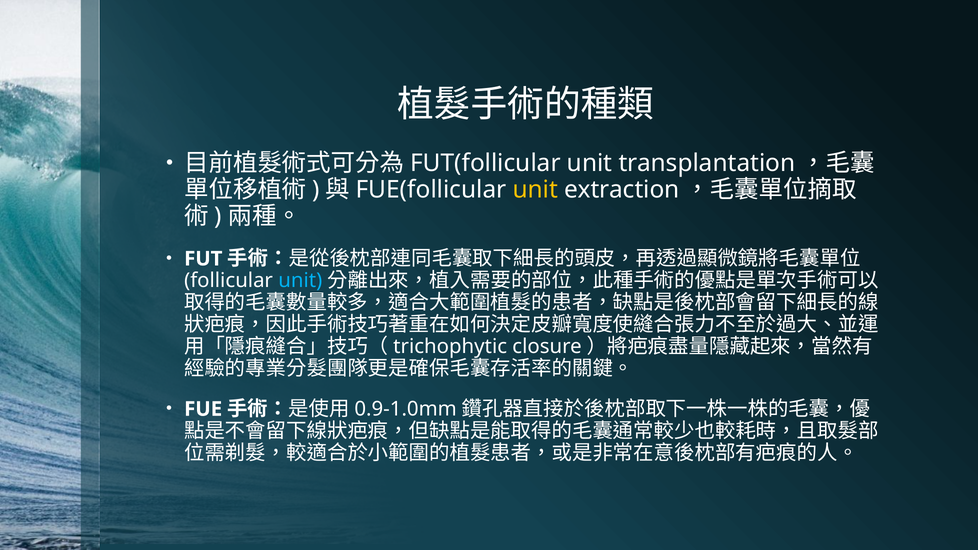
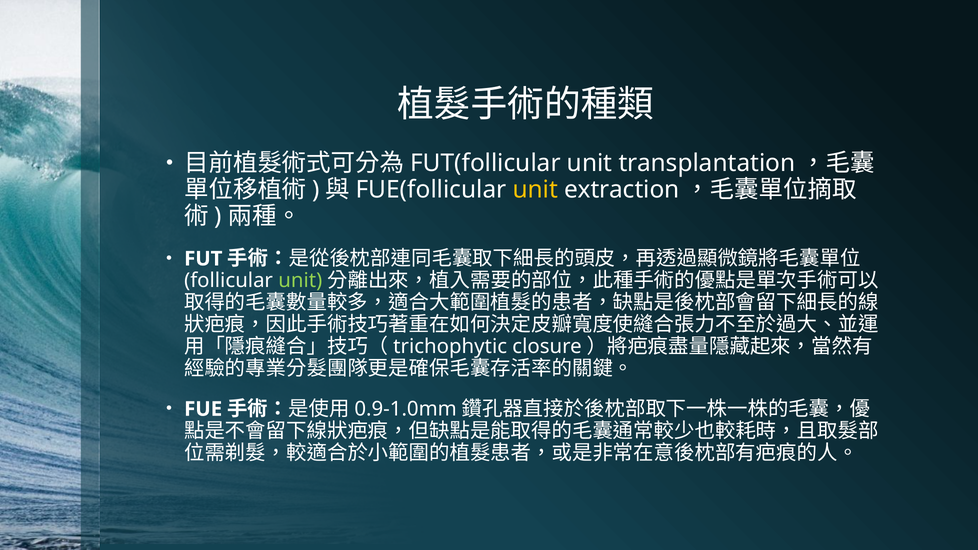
unit colour: light blue -> light green (300, 281)
